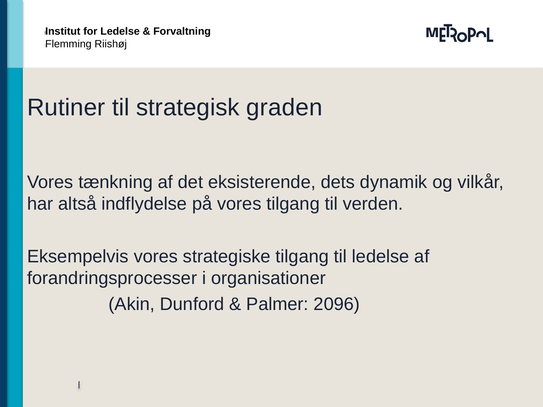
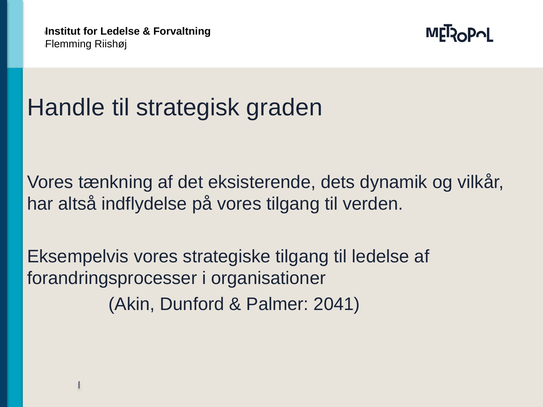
Rutiner: Rutiner -> Handle (66, 108)
2096: 2096 -> 2041 (337, 304)
